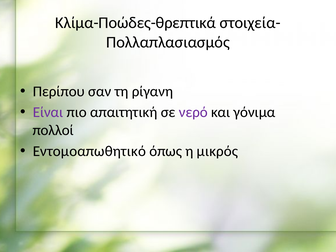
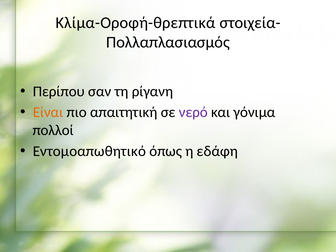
Κλίμα-Ποώδες-θρεπτικά: Κλίμα-Ποώδες-θρεπτικά -> Κλίμα-Οροφή-θρεπτικά (135, 23)
Είναι colour: purple -> orange (48, 112)
μικρός: μικρός -> εδάφη (217, 151)
